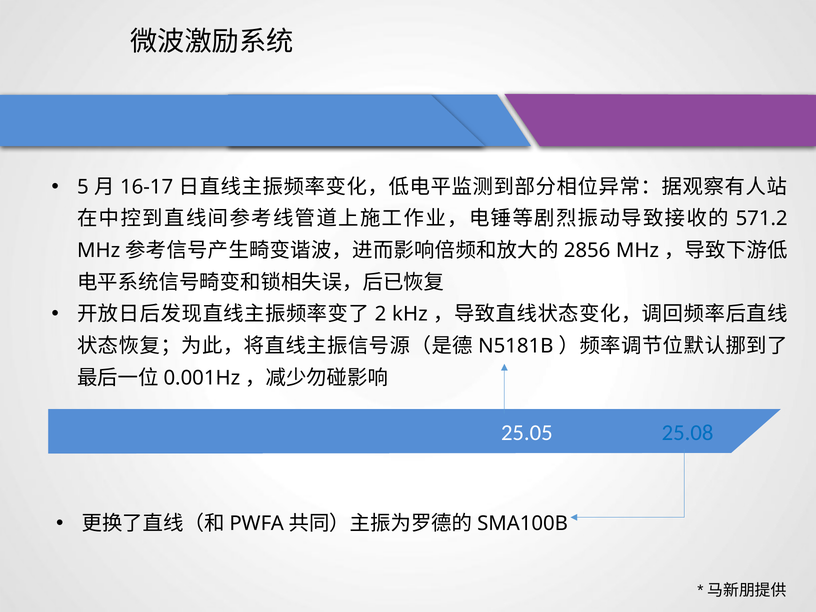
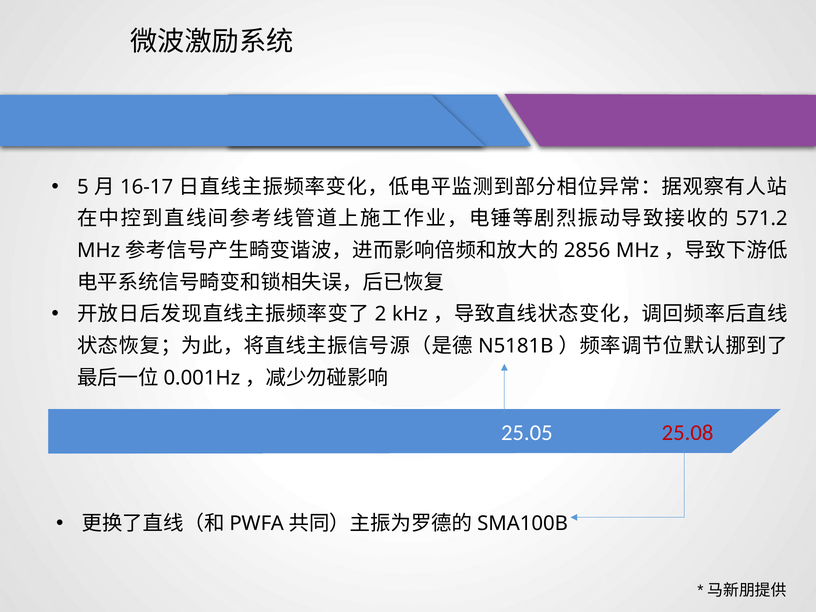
25.08 colour: blue -> red (688, 433)
